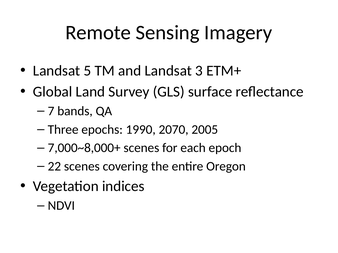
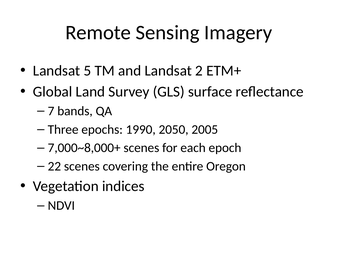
3: 3 -> 2 (199, 71)
2070: 2070 -> 2050 (174, 130)
